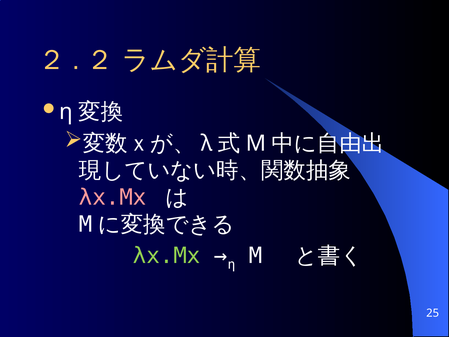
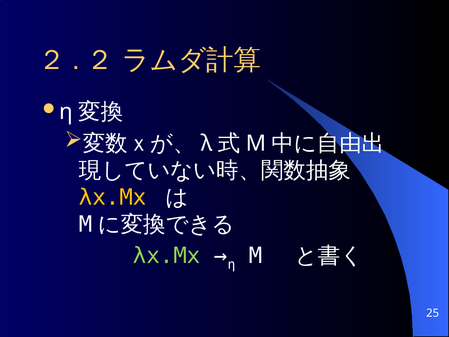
λx.Mx colour: pink -> yellow (113, 197)
